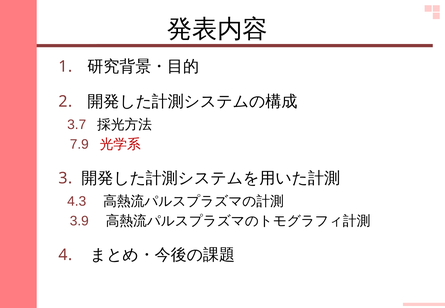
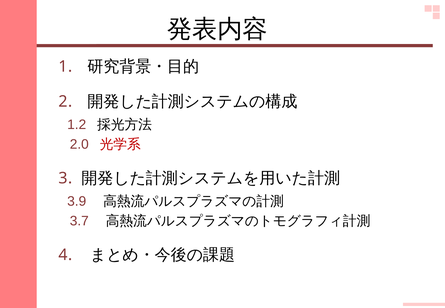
3.7: 3.7 -> 1.2 (77, 125)
7.9: 7.9 -> 2.0 (79, 144)
4.3: 4.3 -> 3.9 (77, 202)
3.9: 3.9 -> 3.7 (79, 221)
